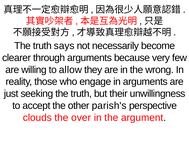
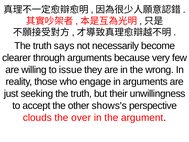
allow: allow -> issue (71, 70)
parish's: parish's -> shows's (109, 106)
